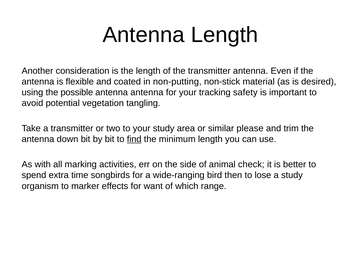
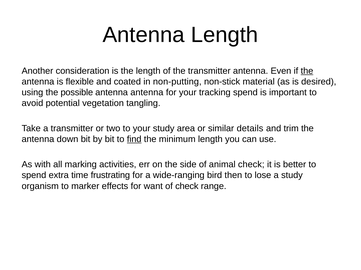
the underline: none -> present (307, 71)
tracking safety: safety -> spend (245, 93)
please: please -> details (250, 129)
songbirds: songbirds -> frustrating (110, 176)
of which: which -> check (187, 187)
